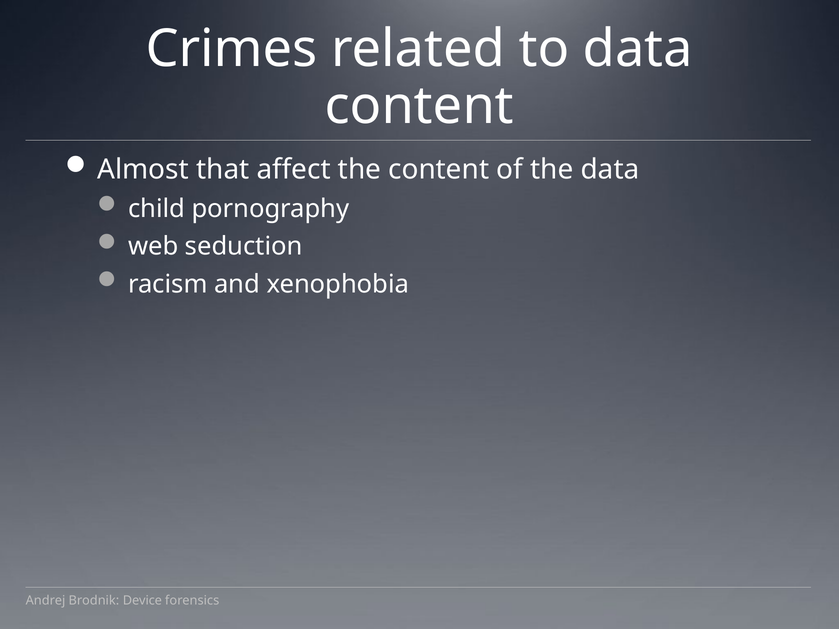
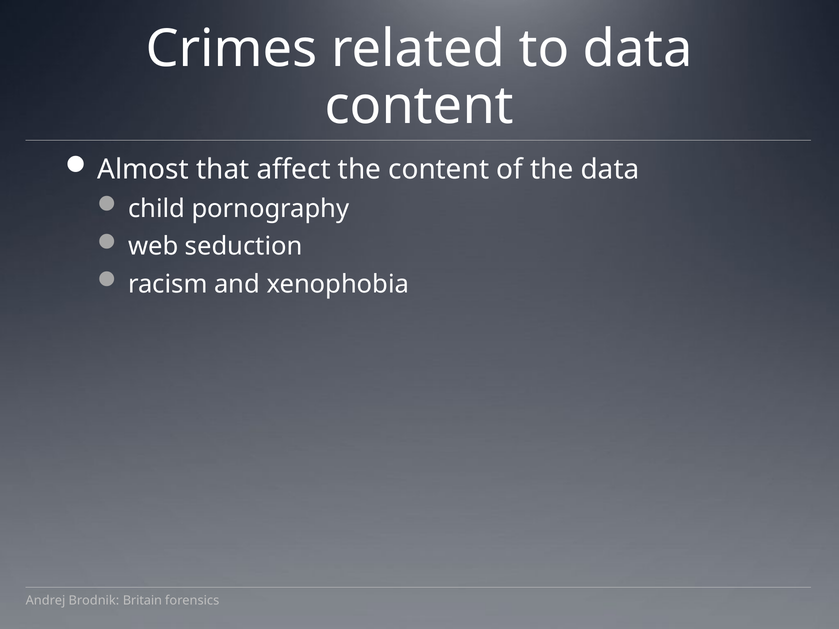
Device: Device -> Britain (142, 601)
